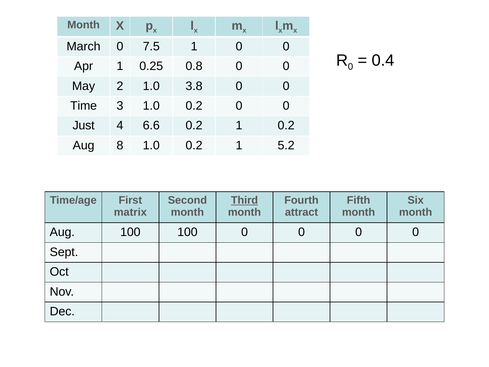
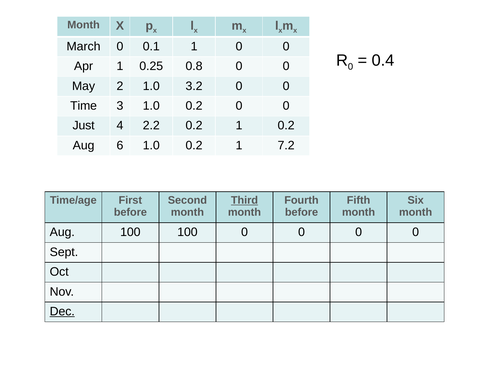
7.5: 7.5 -> 0.1 (151, 46)
3.8: 3.8 -> 3.2 (194, 86)
6.6: 6.6 -> 2.2 (151, 126)
8: 8 -> 6 (120, 145)
5.2: 5.2 -> 7.2 (286, 145)
matrix: matrix -> before (130, 212)
attract: attract -> before (302, 212)
Dec underline: none -> present (62, 311)
